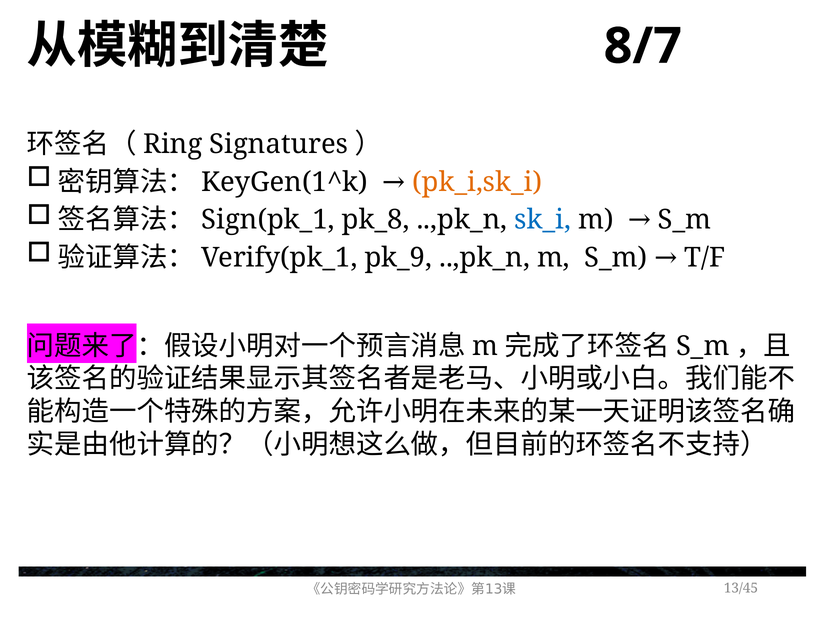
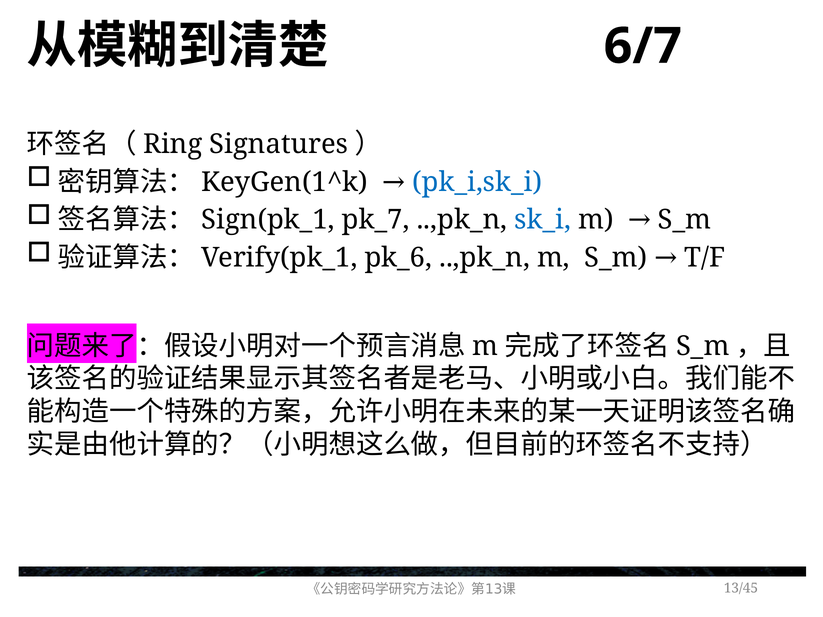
8/7: 8/7 -> 6/7 (643, 46)
pk_i,sk_i colour: orange -> blue (477, 182)
pk_8: pk_8 -> pk_7 (376, 220)
pk_9: pk_9 -> pk_6 (398, 258)
